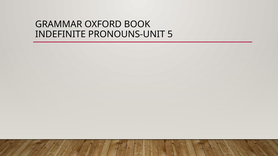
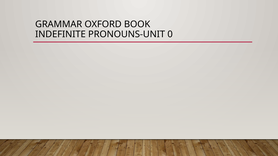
5: 5 -> 0 (170, 34)
